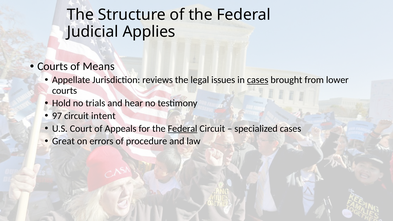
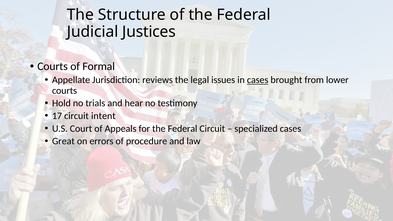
Applies: Applies -> Justices (149, 32)
Means: Means -> Formal (99, 66)
97: 97 -> 17 (57, 116)
Federal underline: present -> none (183, 129)
